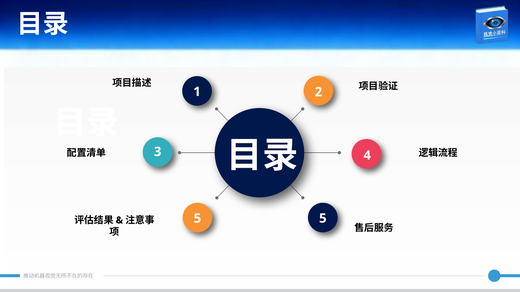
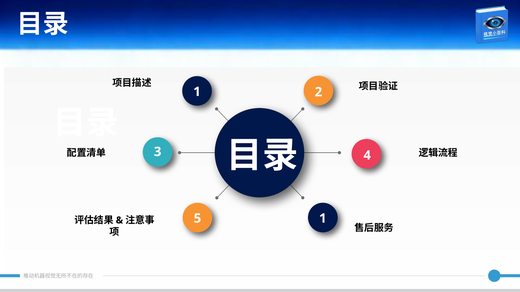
5 5: 5 -> 1 (323, 219)
